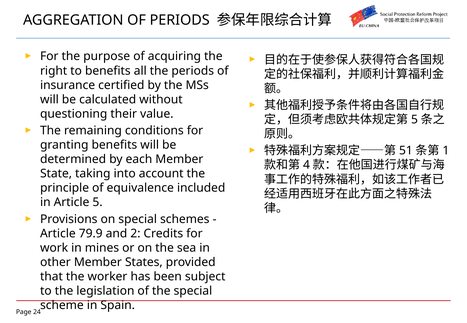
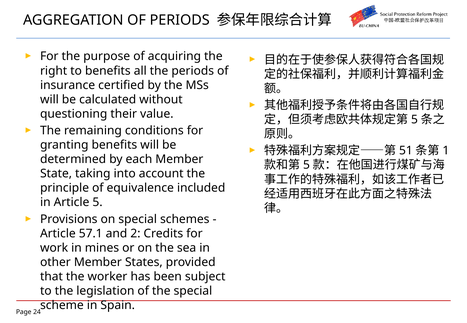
4: 4 -> 5 (306, 165)
79.9: 79.9 -> 57.1 (91, 234)
